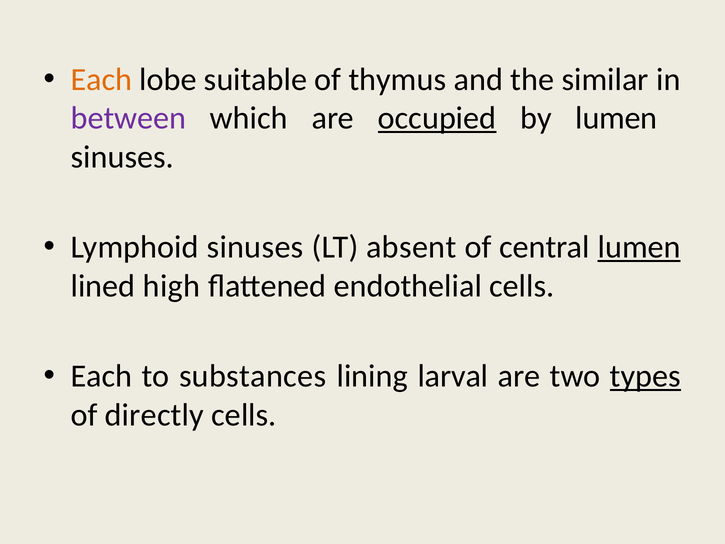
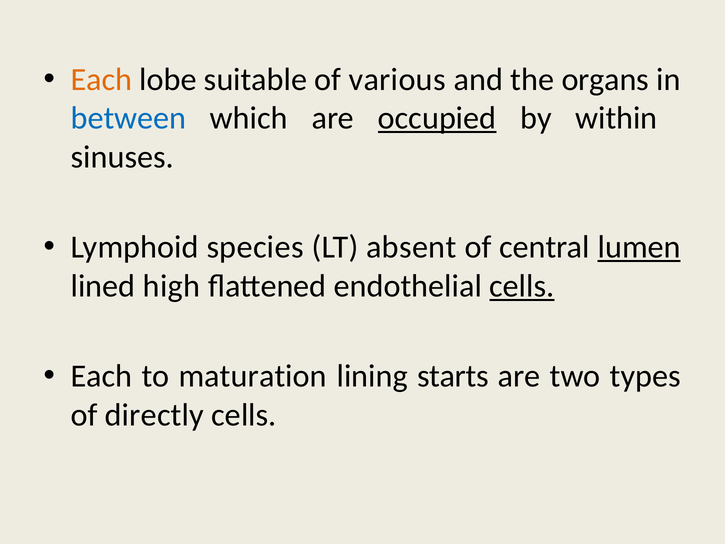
thymus: thymus -> various (397, 80)
similar: similar -> organs (605, 80)
between colour: purple -> blue (128, 118)
by lumen: lumen -> within (616, 118)
Lymphoid sinuses: sinuses -> species (255, 247)
cells underline: none -> present (522, 286)
substances: substances -> maturation (253, 376)
larval: larval -> starts (453, 376)
types underline: present -> none (645, 376)
